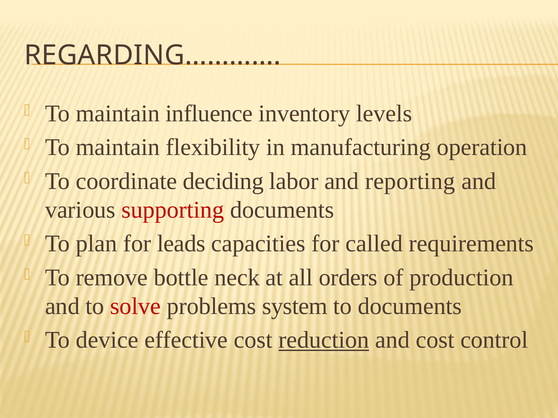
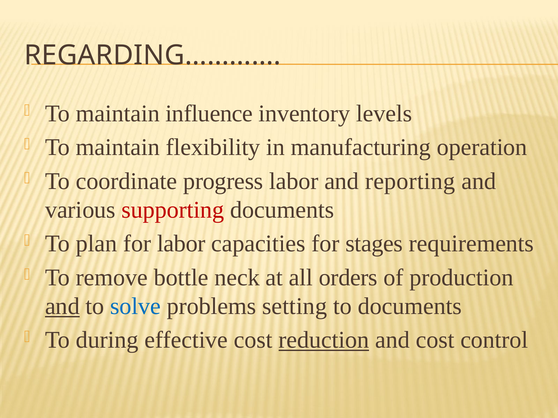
deciding: deciding -> progress (223, 181)
for leads: leads -> labor (181, 244)
called: called -> stages (374, 244)
and underline: none -> present (62, 307)
solve colour: red -> blue (136, 307)
system: system -> setting (295, 307)
device: device -> during (107, 340)
